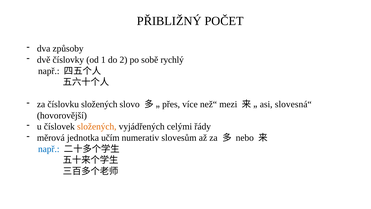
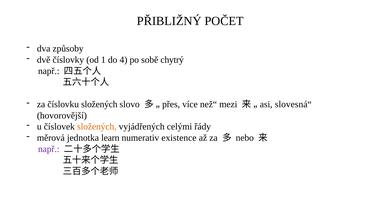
2: 2 -> 4 (123, 60)
rychlý: rychlý -> chytrý (172, 60)
učím: učím -> learn (110, 138)
slovesům: slovesům -> existence (179, 138)
např colour: blue -> purple (49, 149)
